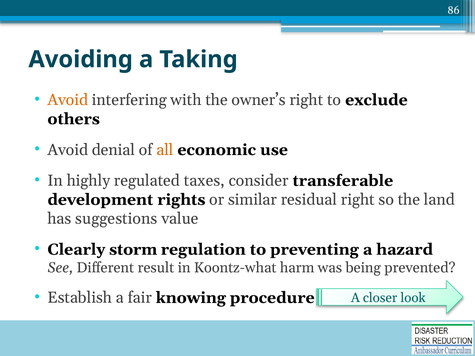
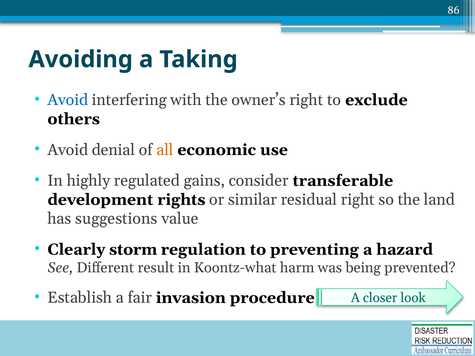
Avoid colour: orange -> blue (68, 100)
taxes: taxes -> gains (204, 181)
knowing: knowing -> invasion (191, 298)
